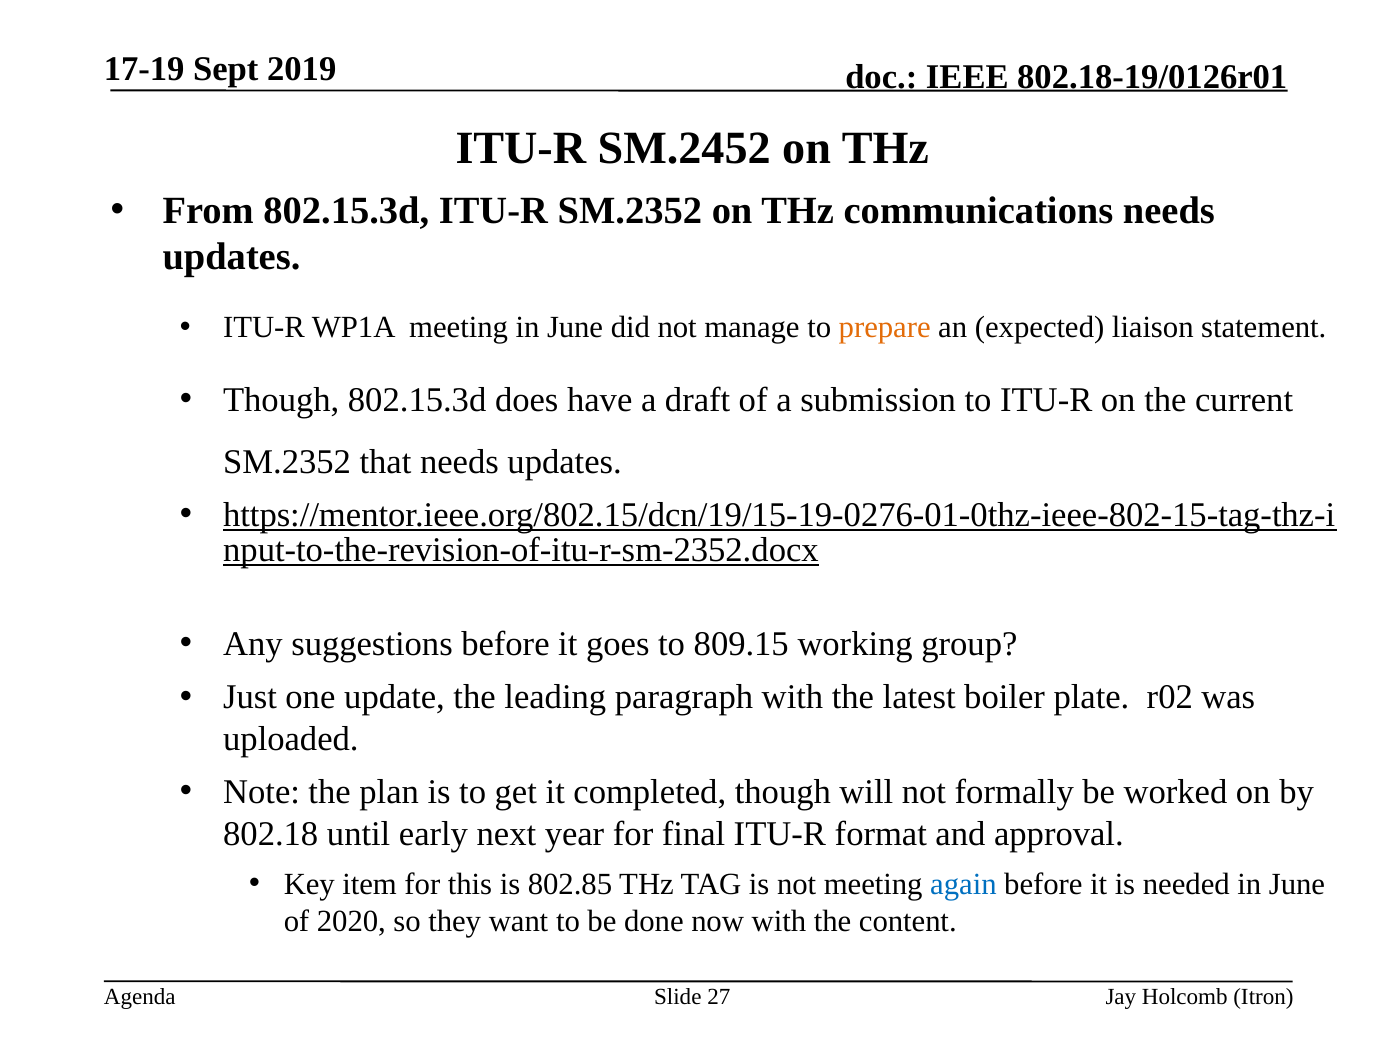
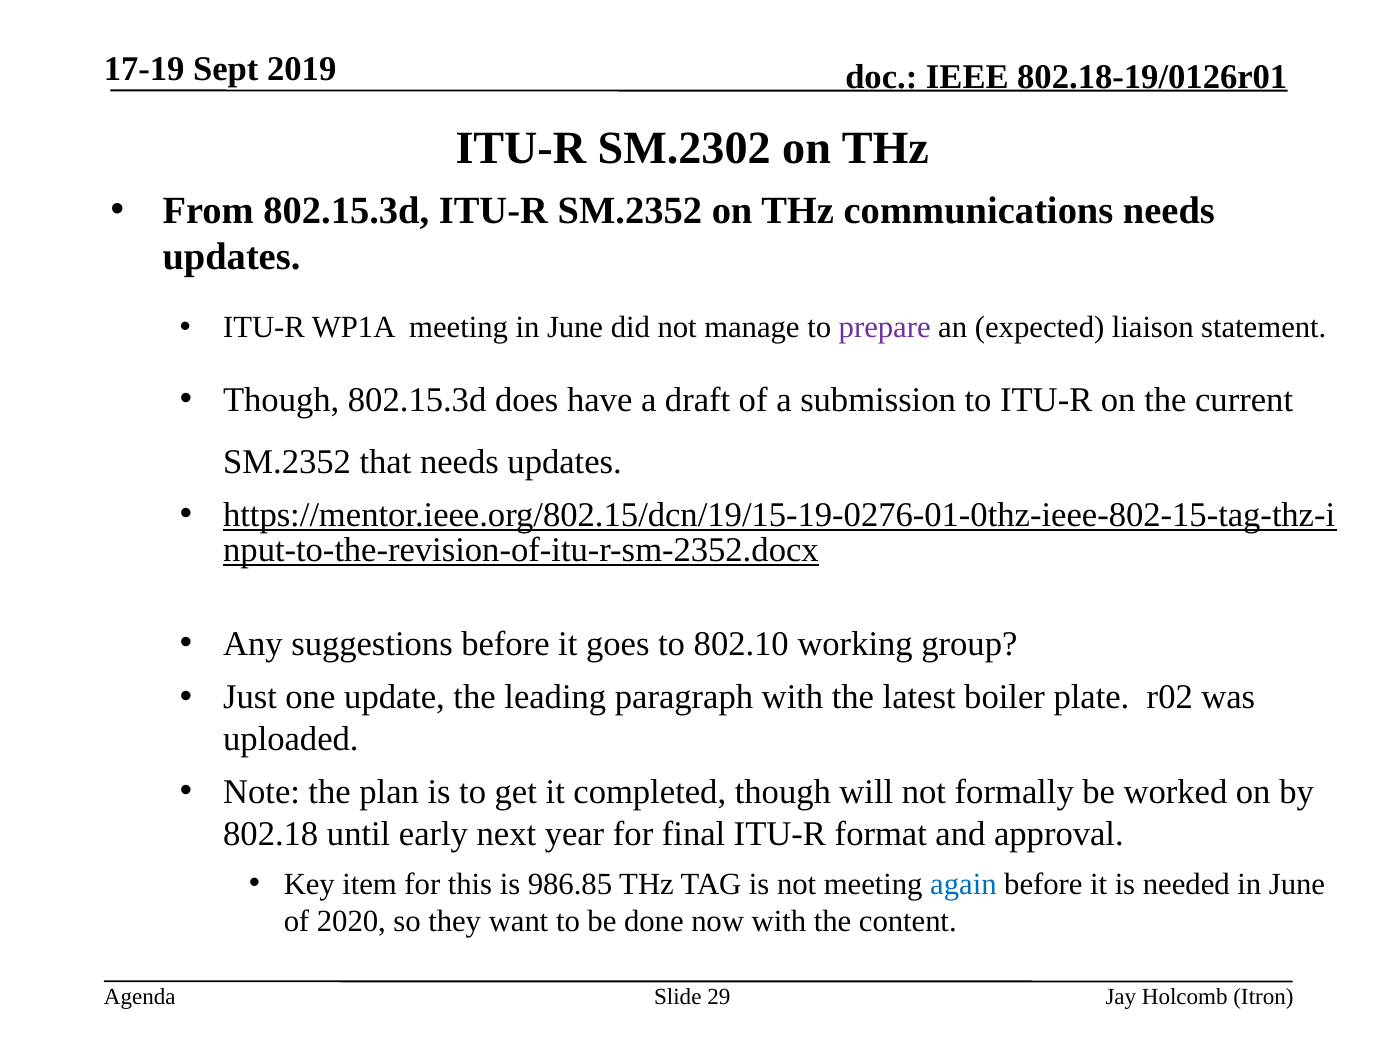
SM.2452: SM.2452 -> SM.2302 (684, 148)
prepare colour: orange -> purple (885, 328)
809.15: 809.15 -> 802.10 (741, 644)
802.85: 802.85 -> 986.85 (570, 884)
27: 27 -> 29 (719, 996)
